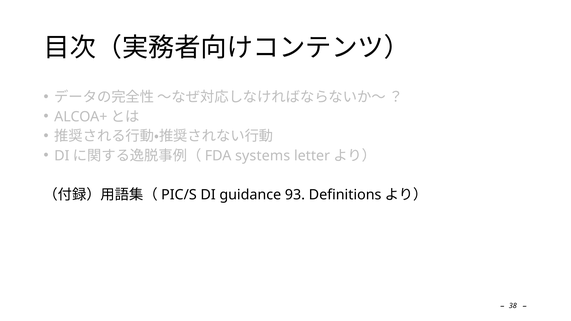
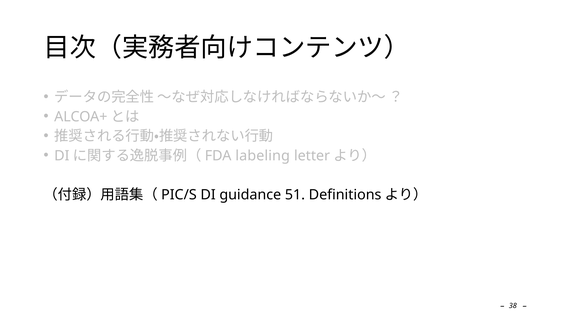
systems: systems -> labeling (263, 156)
93: 93 -> 51 (295, 195)
